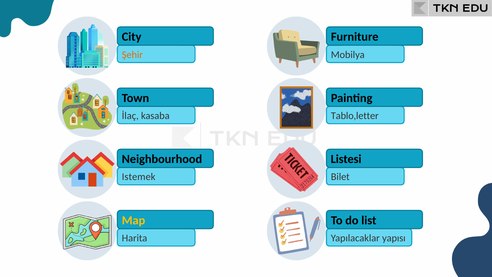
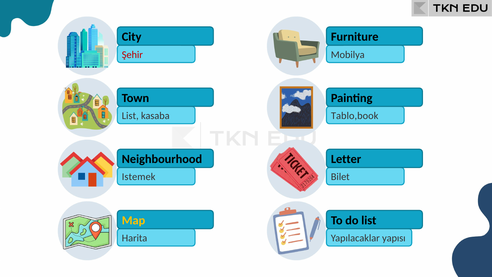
Şehir colour: orange -> red (132, 55)
İlaç: İlaç -> List (130, 116)
Tablo,letter: Tablo,letter -> Tablo,book (355, 116)
Listesi: Listesi -> Letter (346, 159)
